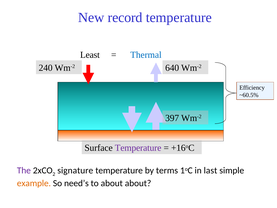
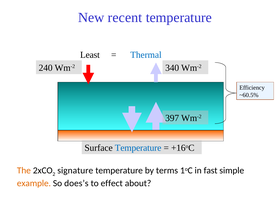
record: record -> recent (125, 18)
640: 640 -> 340 (172, 68)
Temperature colour: purple -> blue (138, 148)
The colour: purple -> orange (24, 170)
last: last -> fast (211, 170)
need’s: need’s -> does’s (76, 183)
to about: about -> effect (112, 183)
